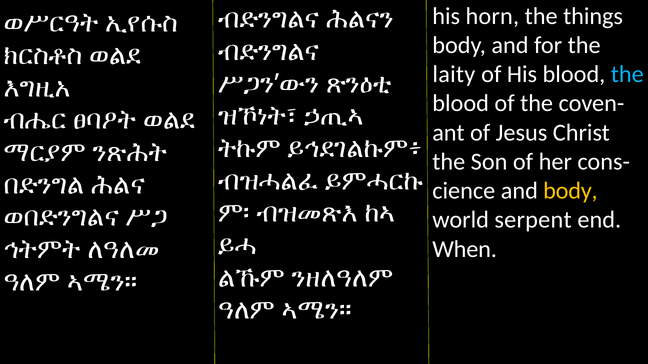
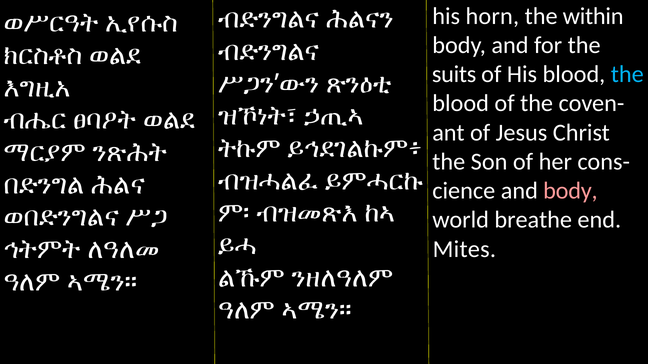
things: things -> within (593, 16)
laity: laity -> suits (454, 74)
body colour: yellow -> pink (570, 191)
serpent: serpent -> breathe (533, 220)
When: When -> Mites (464, 249)
